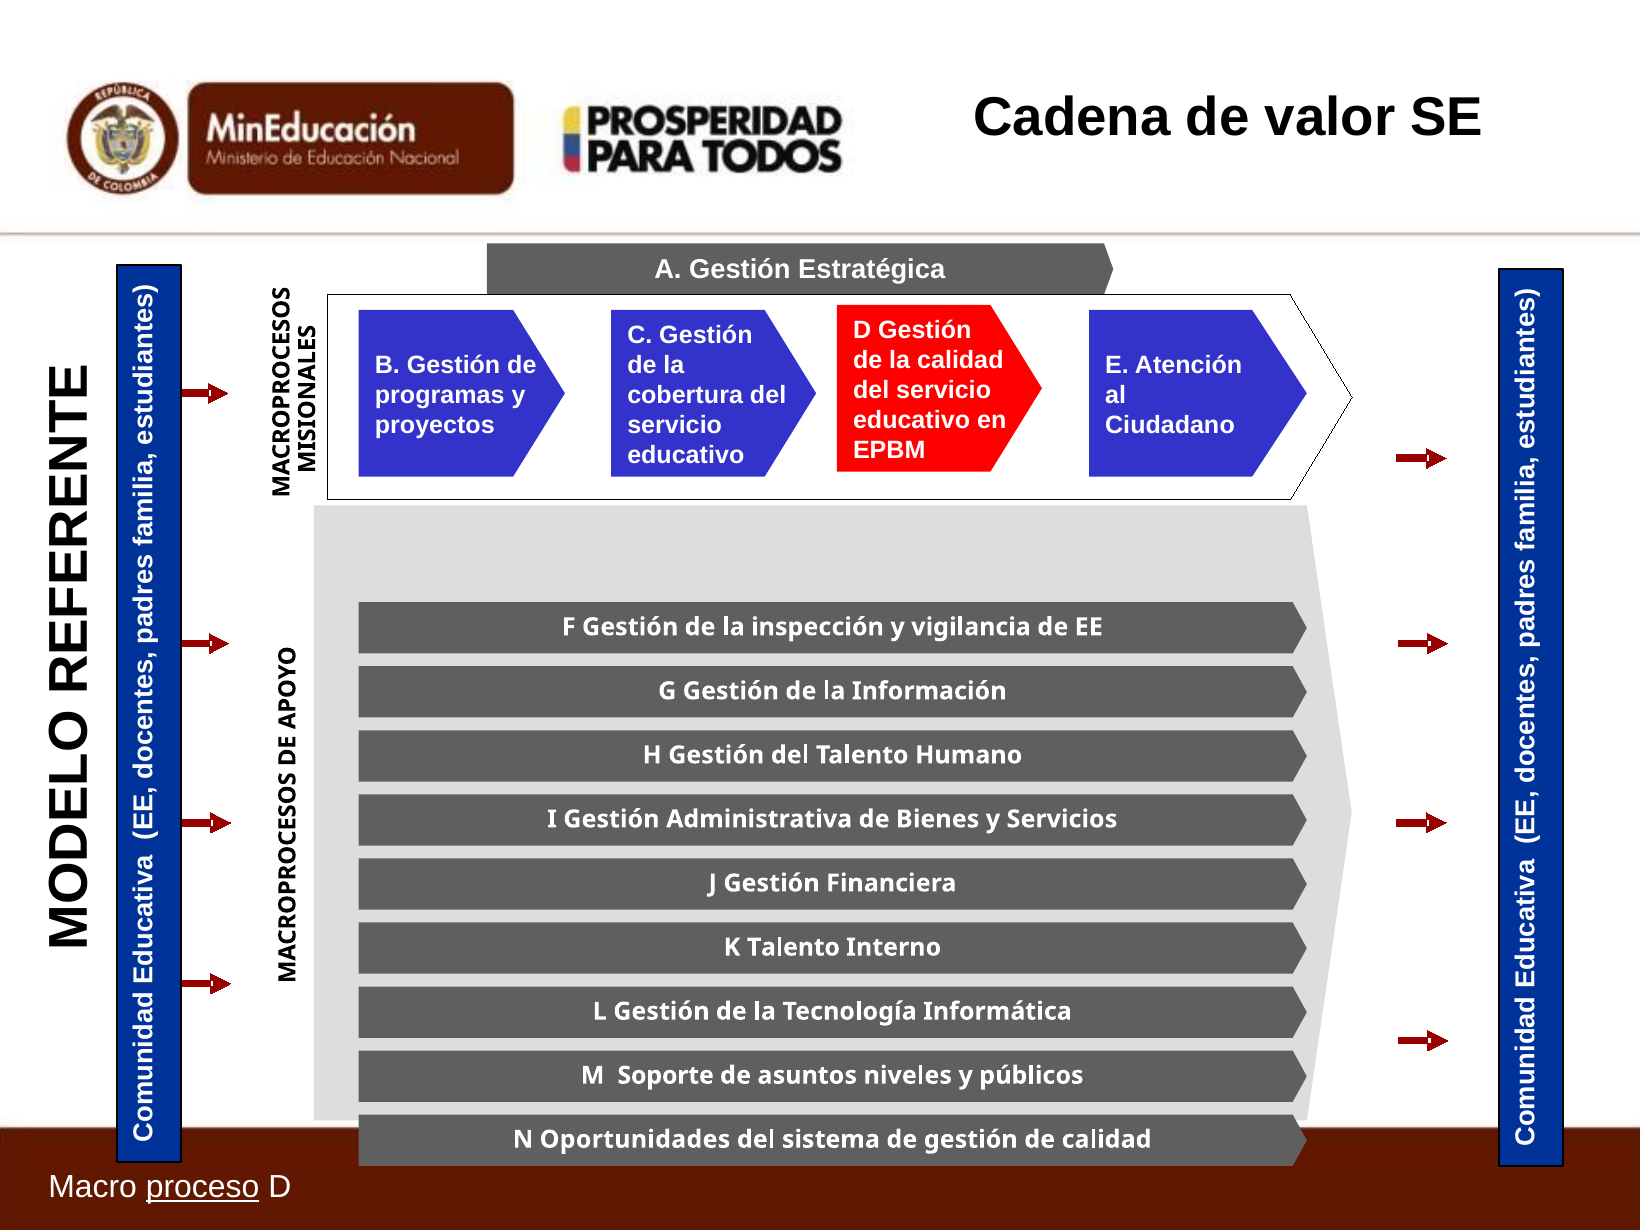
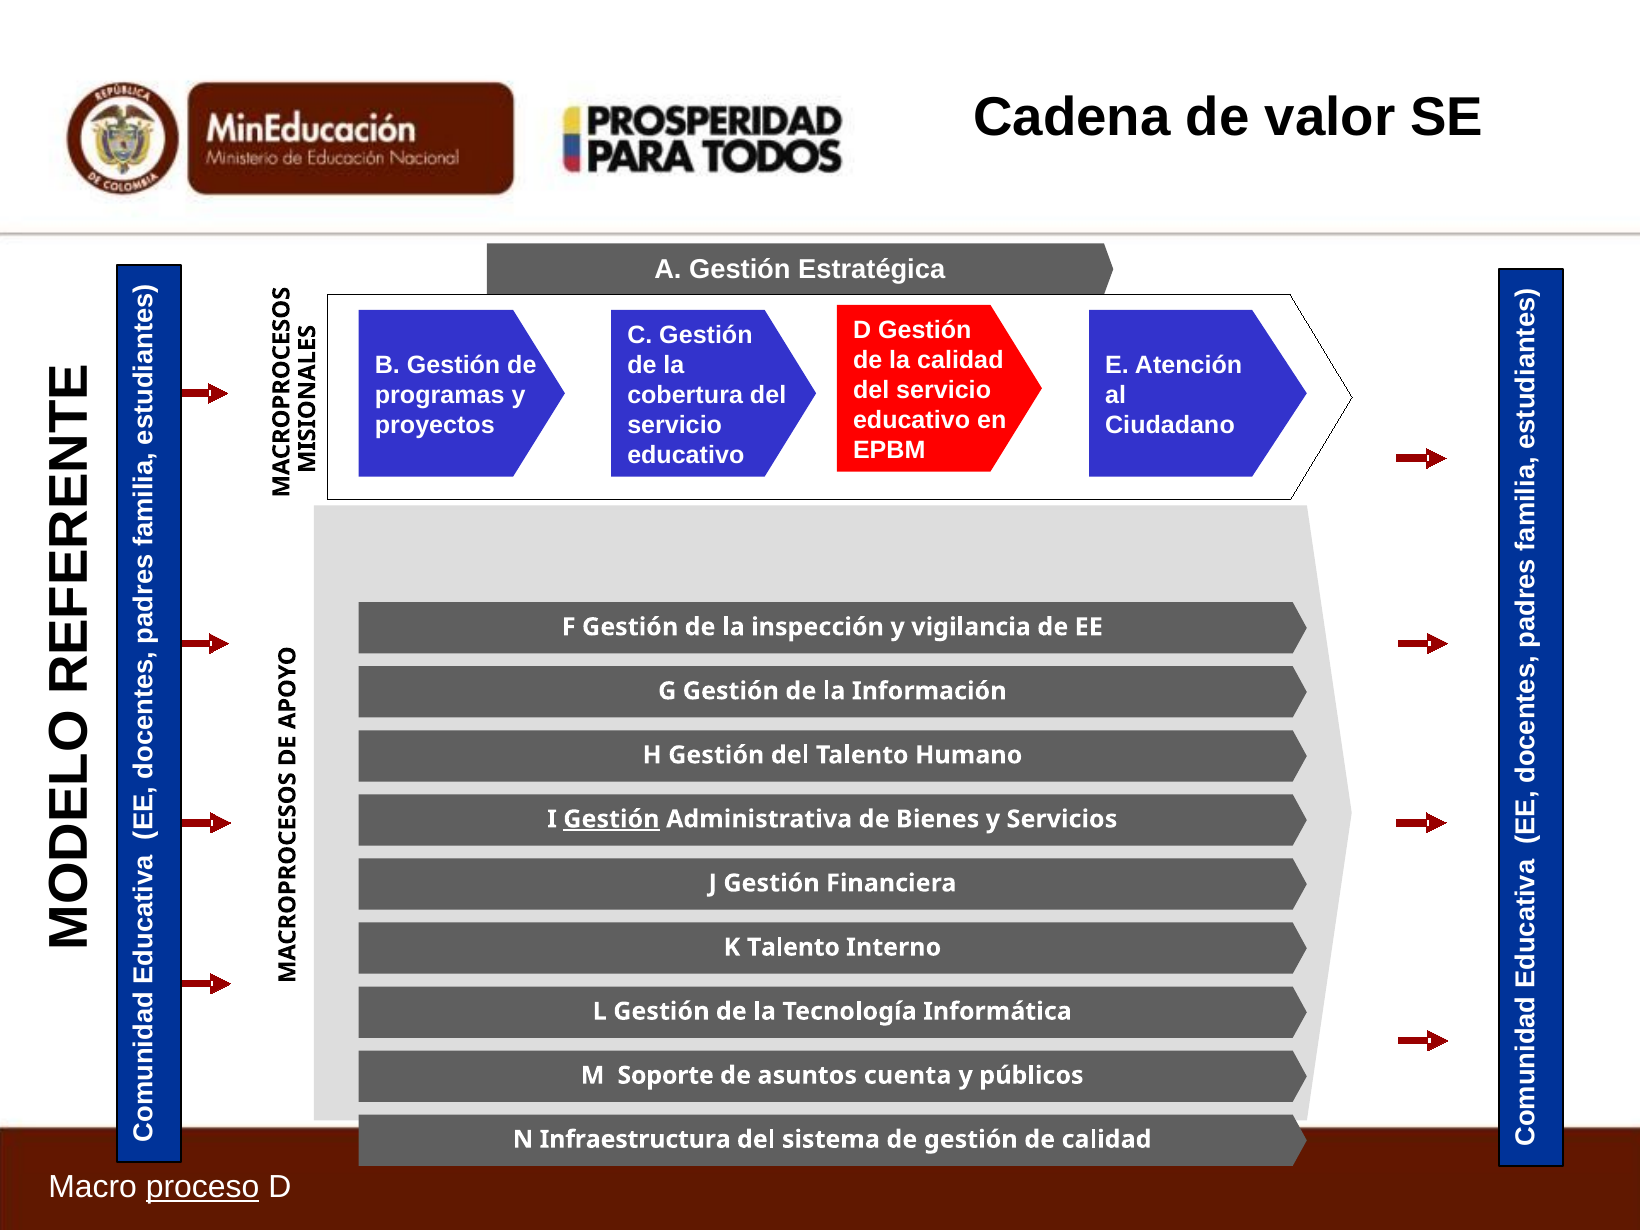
Gestión underline: none -> present (611, 819)
niveles: niveles -> cuenta (908, 1075)
Oportunidades: Oportunidades -> Infraestructura (635, 1139)
